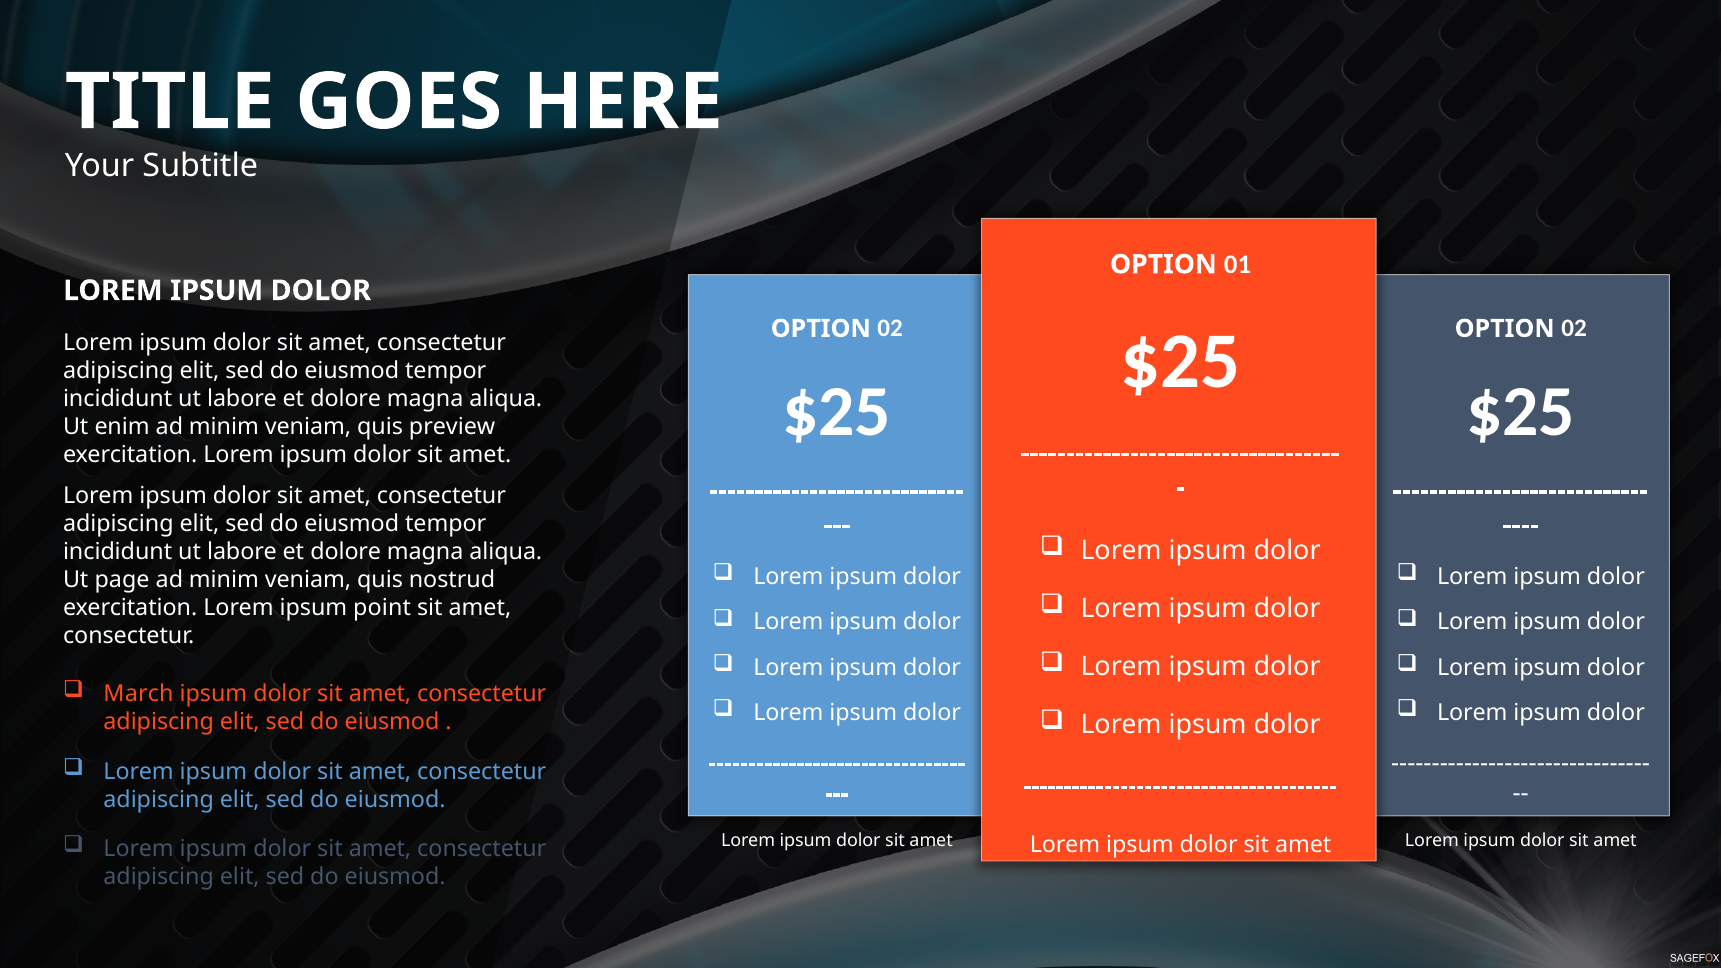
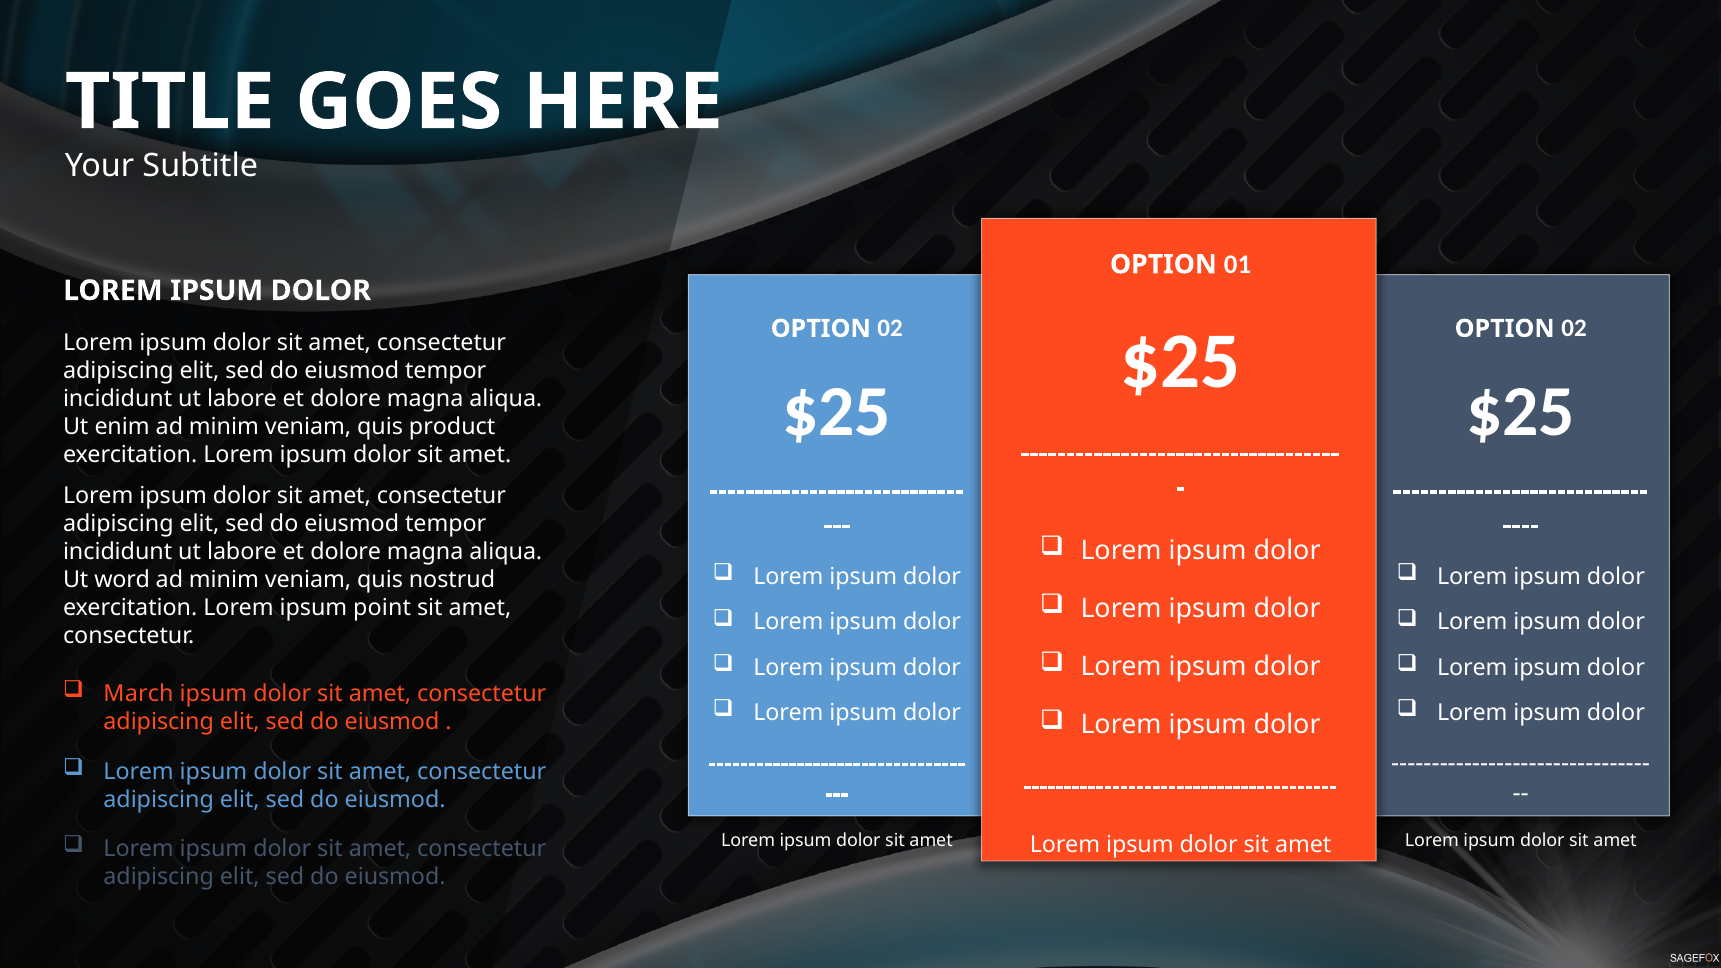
preview: preview -> product (452, 427)
page: page -> word (122, 580)
